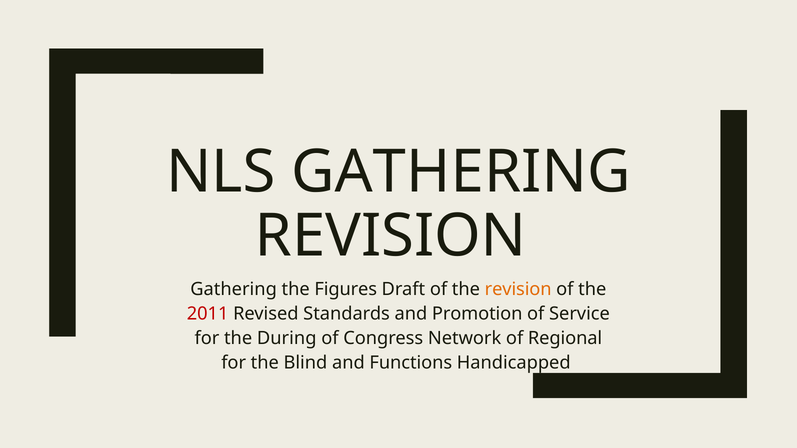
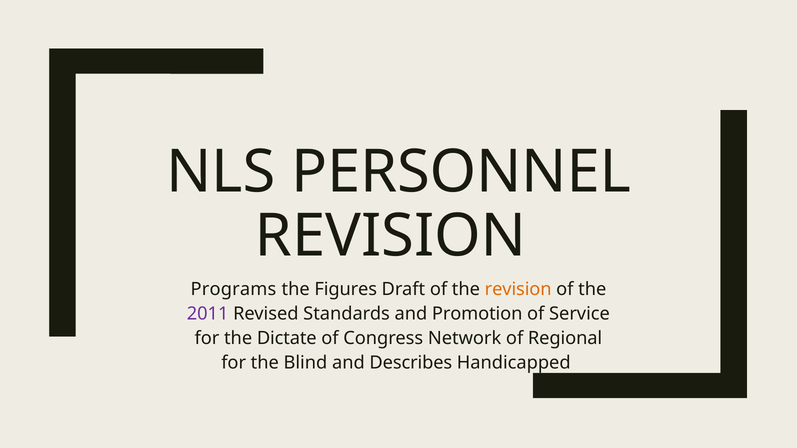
NLS GATHERING: GATHERING -> PERSONNEL (461, 172)
Gathering: Gathering -> Programs (233, 289)
2011 colour: red -> purple (208, 314)
During: During -> Dictate (287, 339)
Functions: Functions -> Describes (411, 363)
